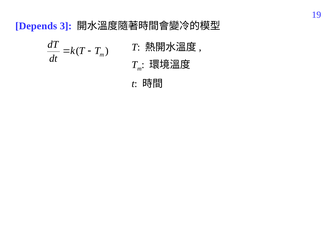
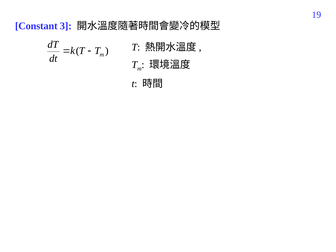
Depends: Depends -> Constant (36, 26)
